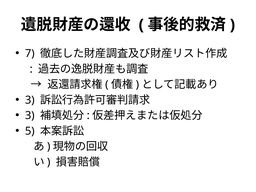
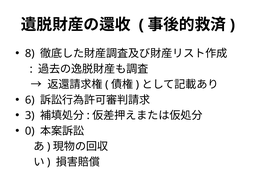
7: 7 -> 8 (30, 53)
3: 3 -> 6 (30, 100)
5: 5 -> 0 (30, 131)
